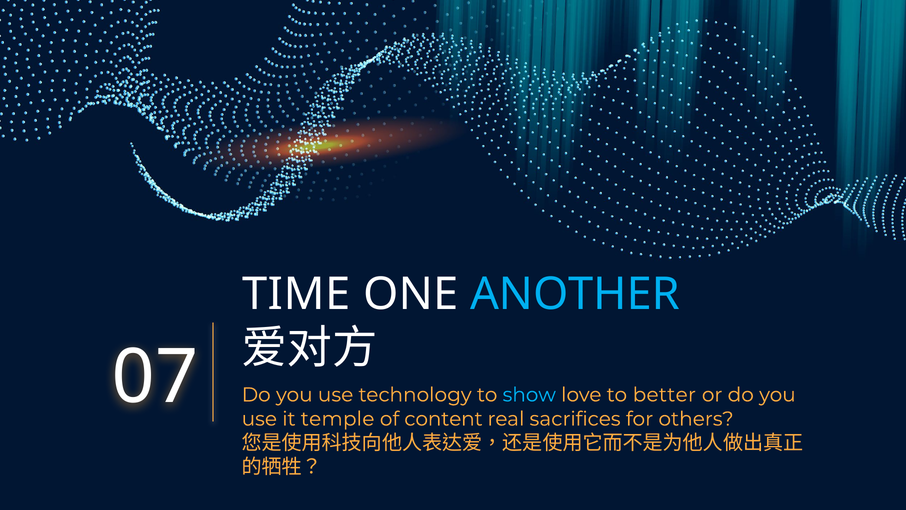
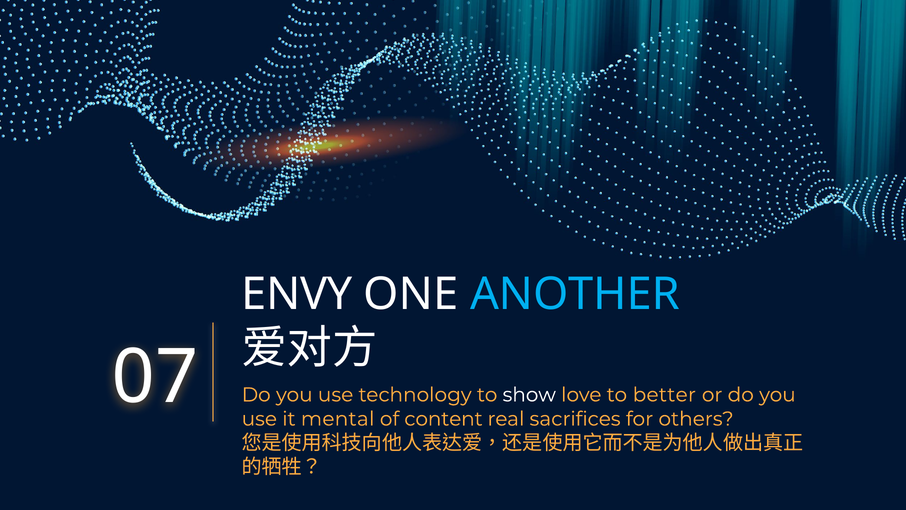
TIME: TIME -> ENVY (297, 294)
show colour: light blue -> white (529, 395)
temple: temple -> mental (338, 419)
